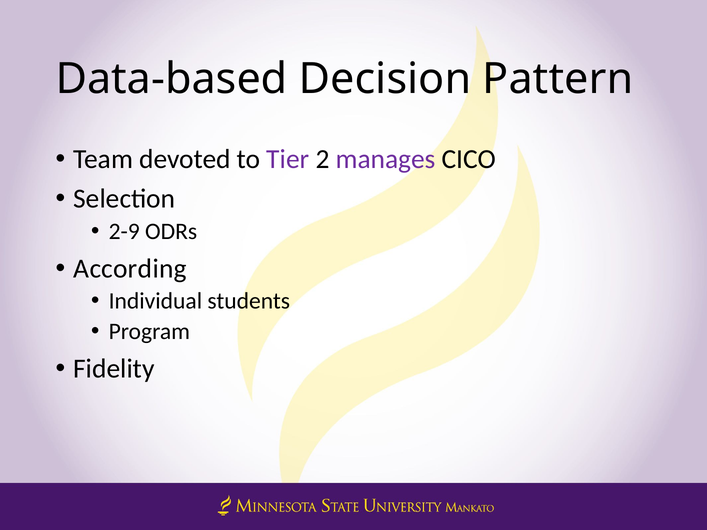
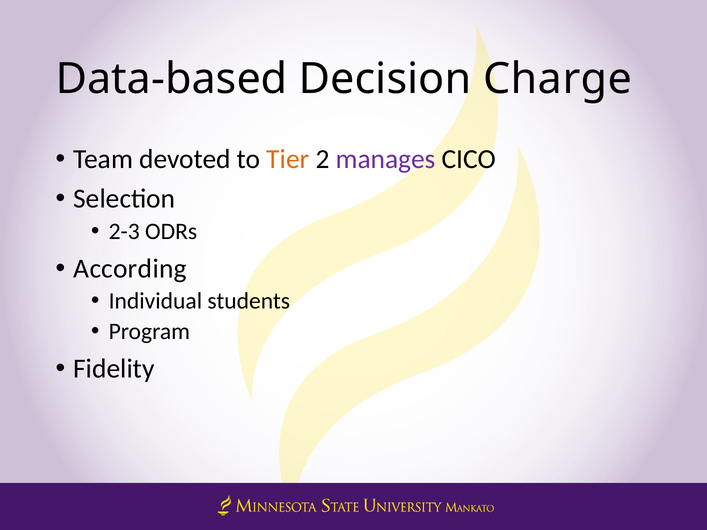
Pattern: Pattern -> Charge (558, 79)
Tier colour: purple -> orange (288, 159)
2-9: 2-9 -> 2-3 (124, 231)
